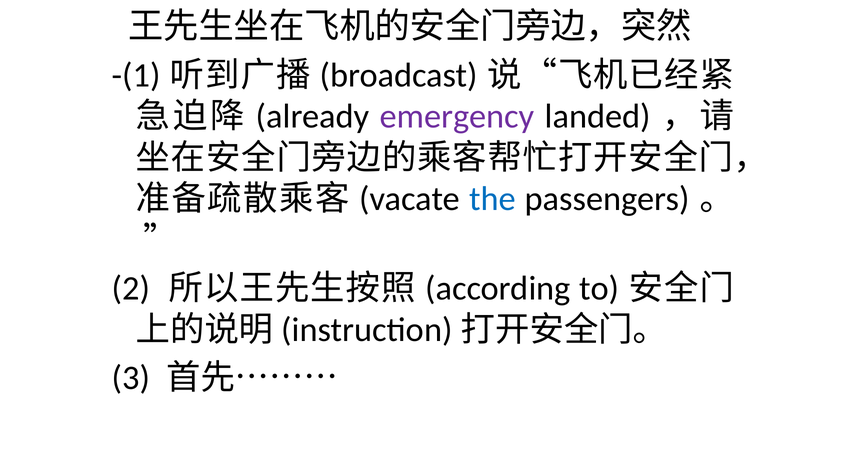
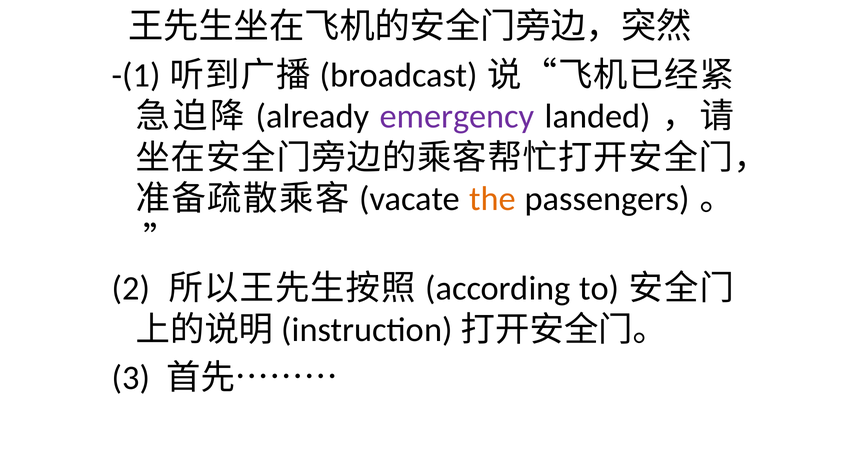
the colour: blue -> orange (492, 199)
